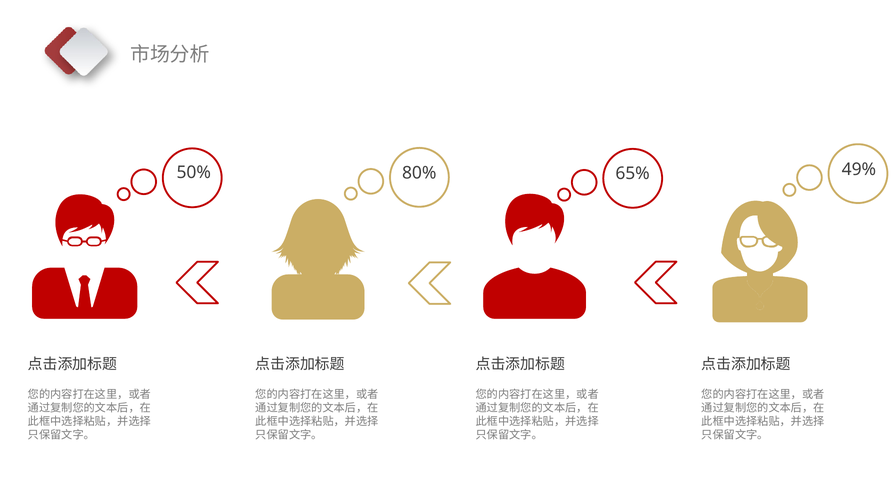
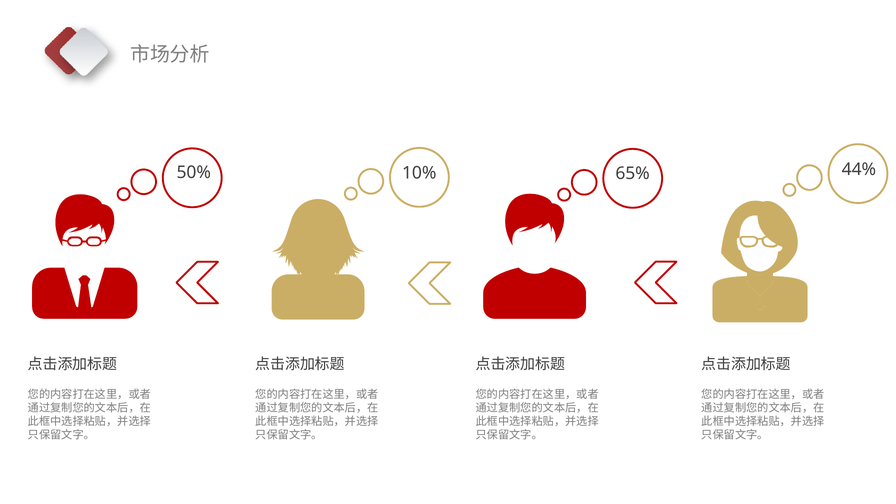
80%: 80% -> 10% (419, 173)
49%: 49% -> 44% (859, 170)
